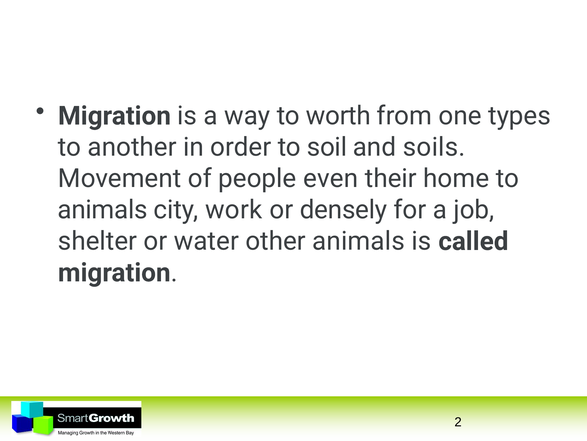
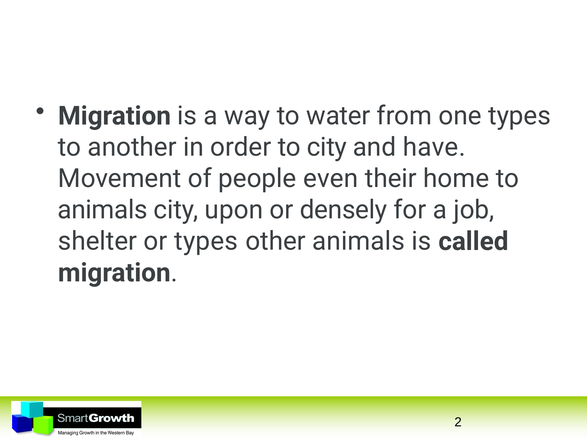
worth: worth -> water (338, 116)
to soil: soil -> city (327, 147)
soils: soils -> have (434, 147)
work: work -> upon (234, 210)
or water: water -> types (206, 241)
